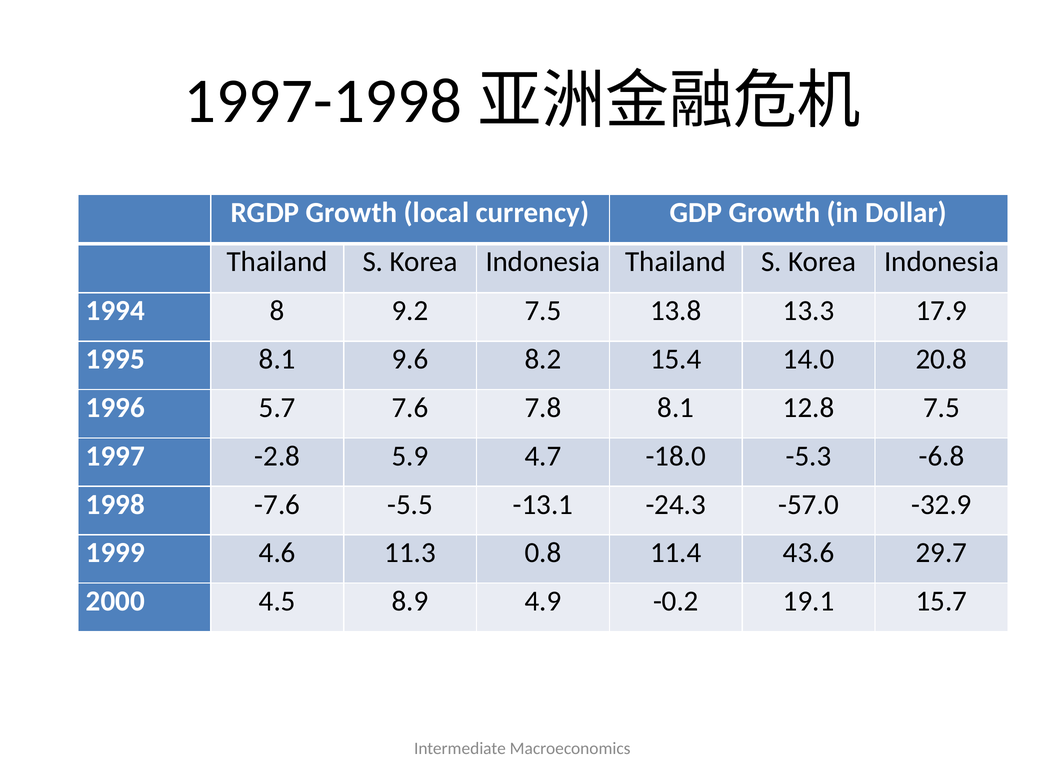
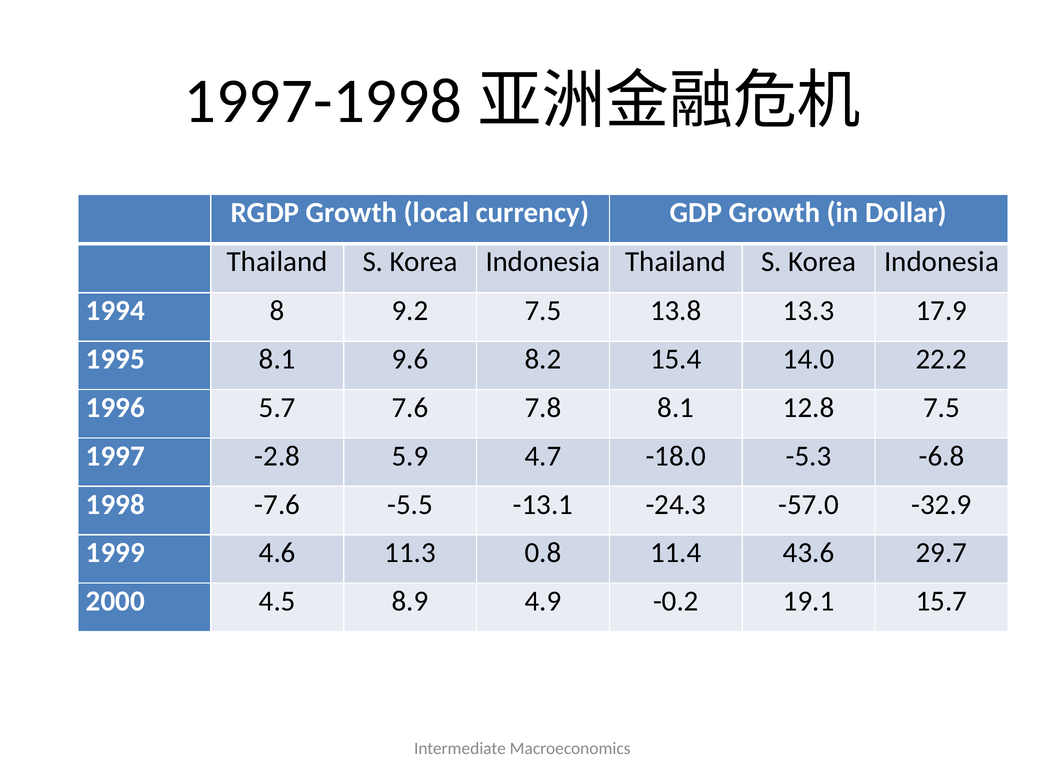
20.8: 20.8 -> 22.2 (941, 359)
